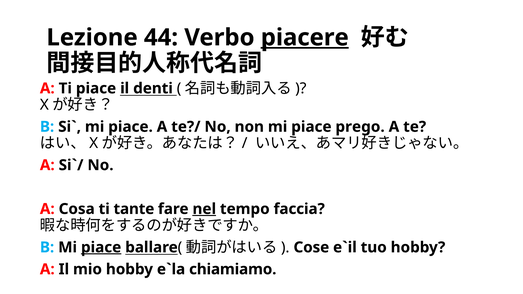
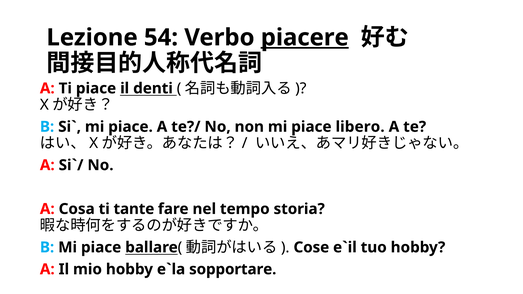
44: 44 -> 54 (161, 38)
prego: prego -> libero (360, 127)
nel underline: present -> none (204, 209)
faccia: faccia -> storia (299, 209)
piace underline: present -> none (101, 248)
chiamiamo: chiamiamo -> sopportare (233, 269)
